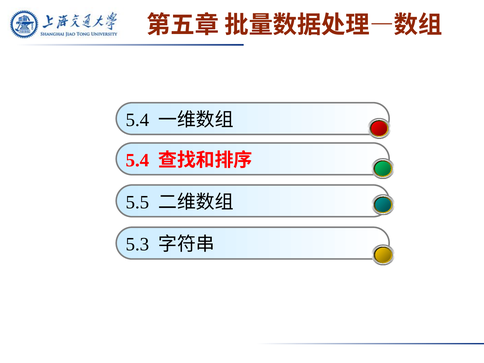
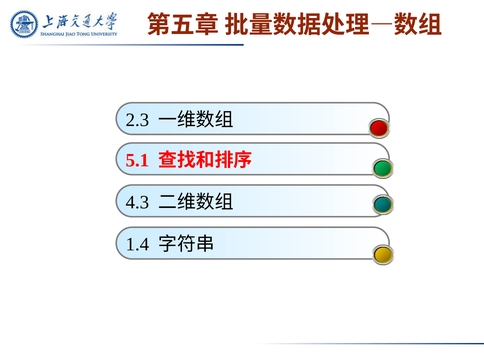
5.4: 5.4 -> 2.3 (137, 120)
5.4: 5.4 -> 5.1 (137, 160)
5.5: 5.5 -> 4.3 (137, 202)
5.3: 5.3 -> 1.4 (137, 244)
